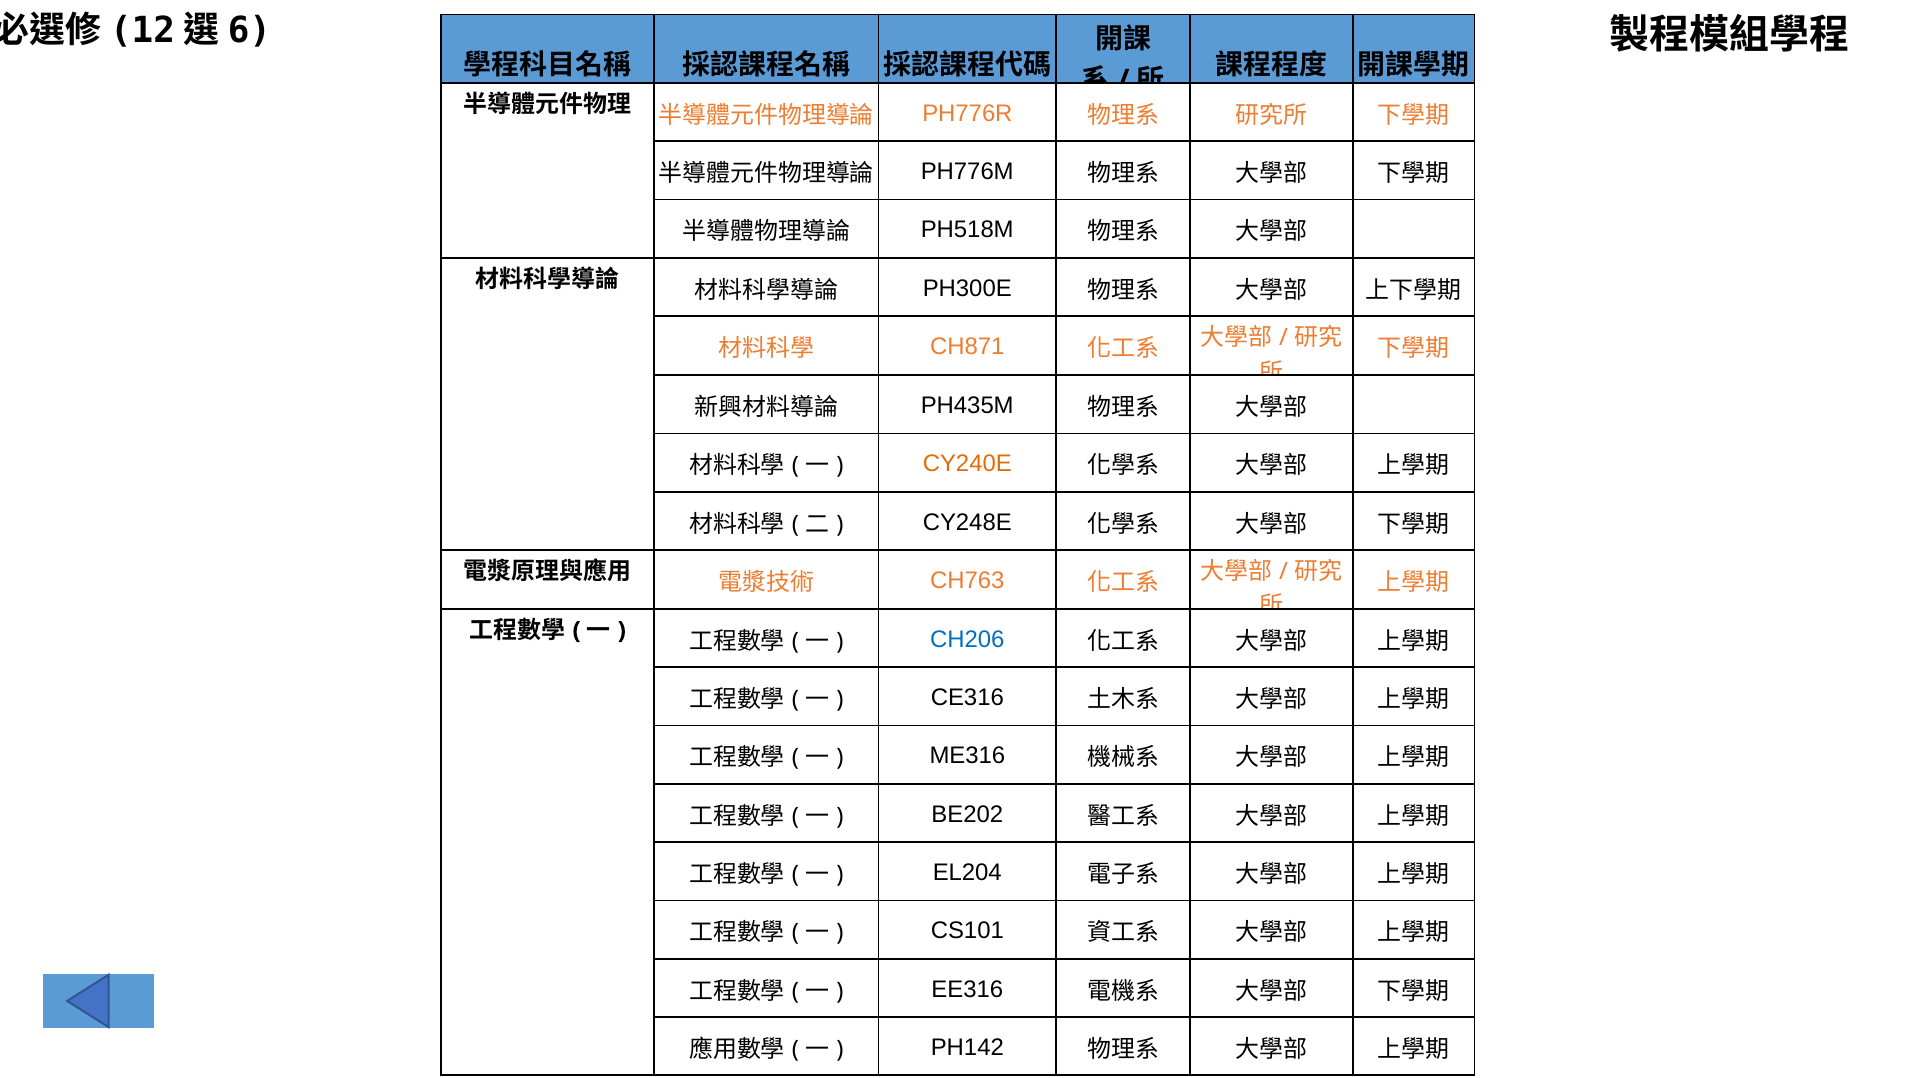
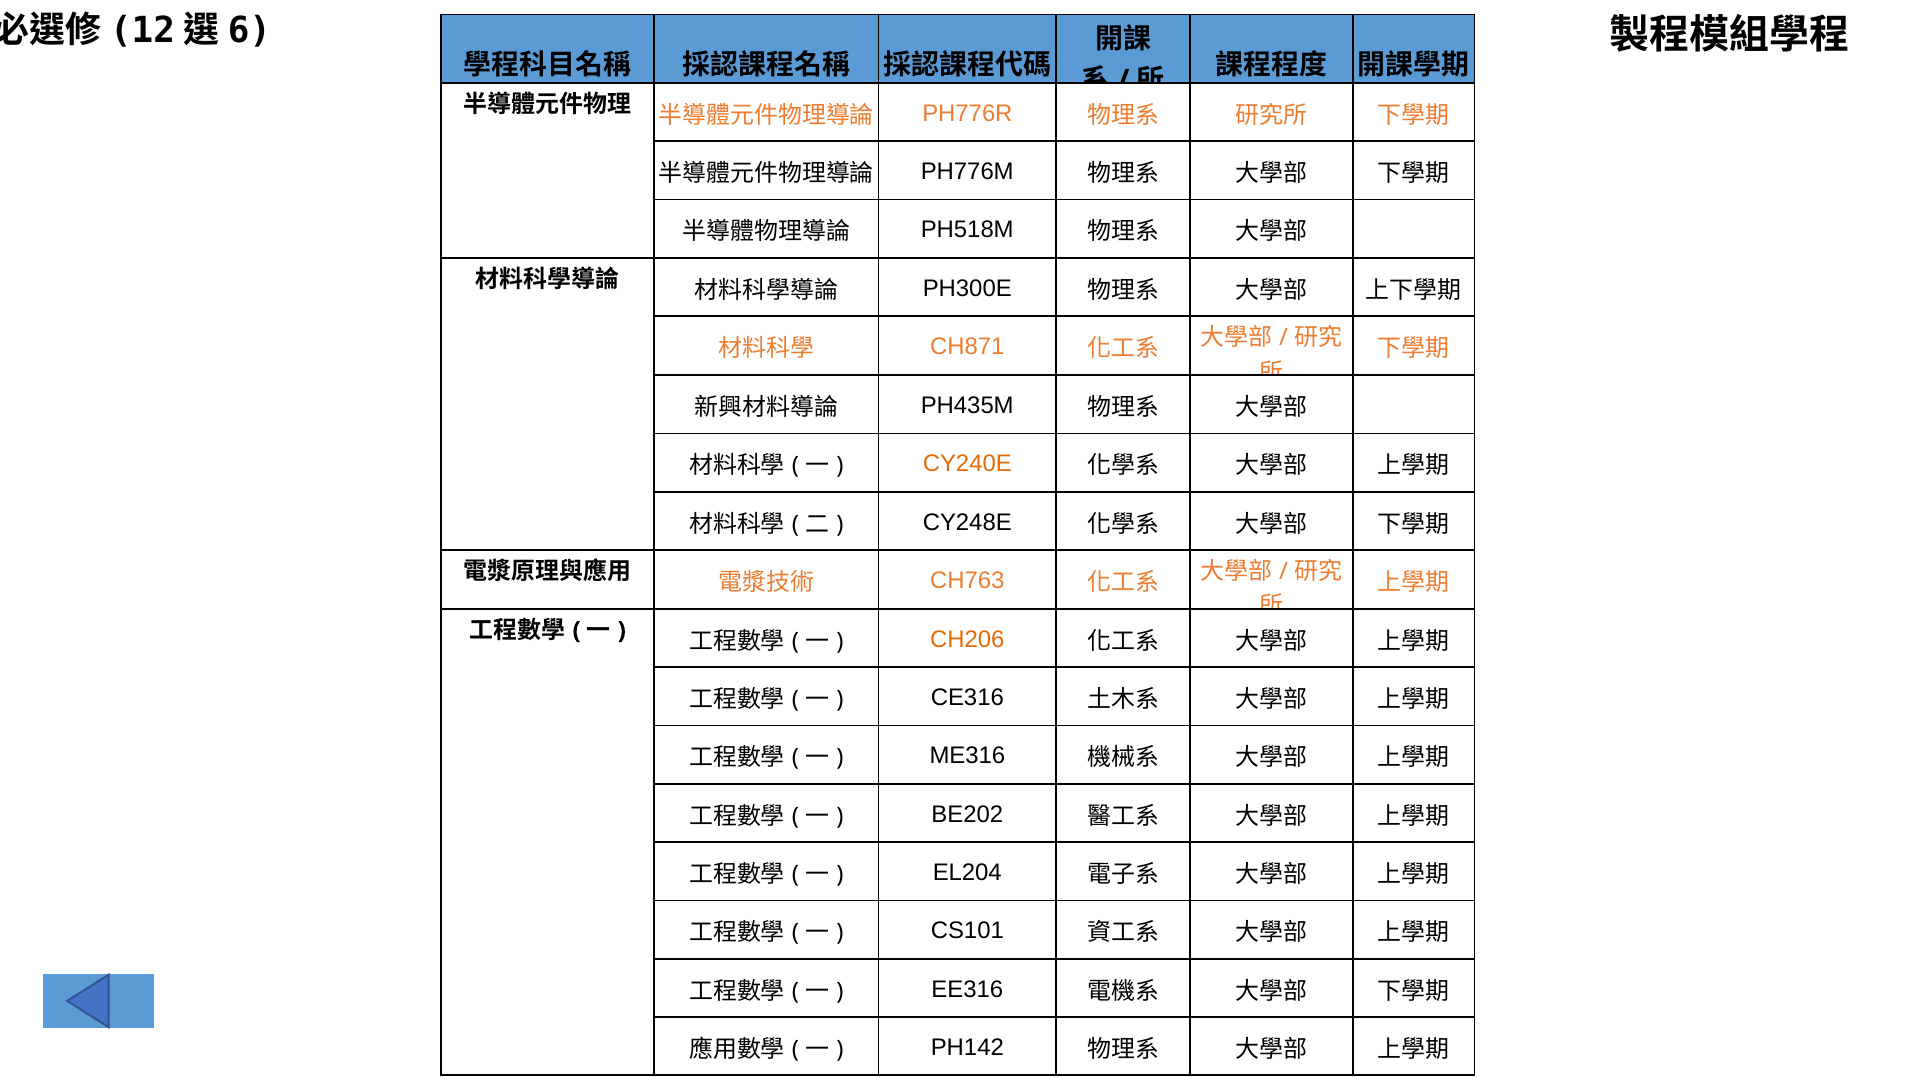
CH206 colour: blue -> orange (967, 639)
